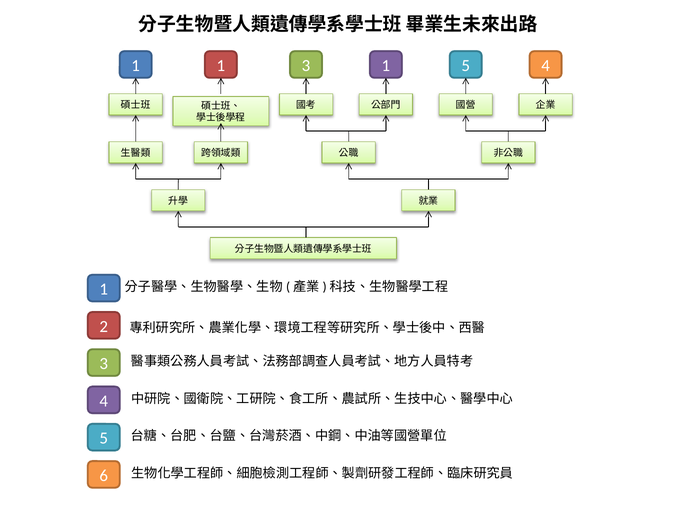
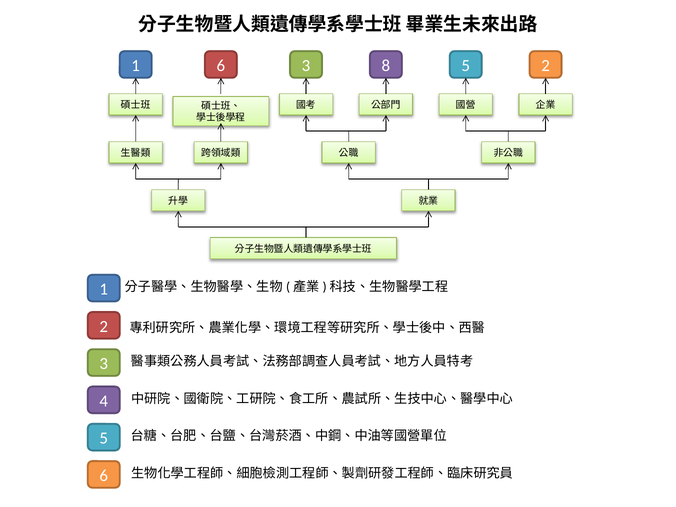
1 1: 1 -> 6 (221, 66)
3 1: 1 -> 8 (386, 66)
5 4: 4 -> 2 (546, 66)
